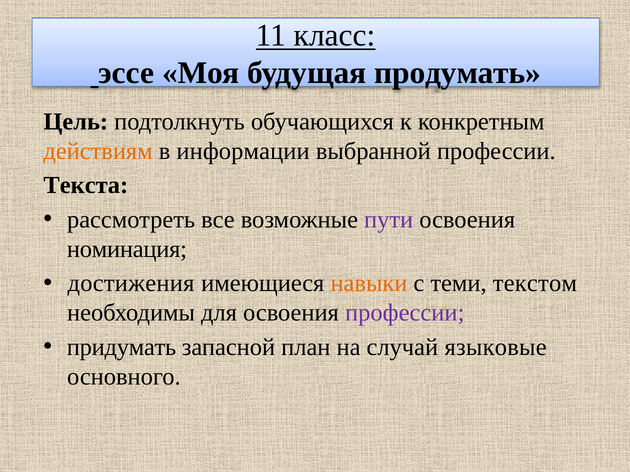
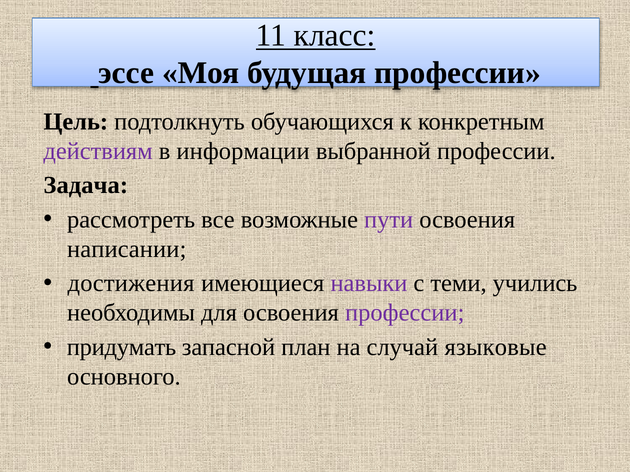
будущая продумать: продумать -> профессии (458, 73)
действиям colour: orange -> purple (98, 151)
Текста: Текста -> Задача (86, 186)
номинация: номинация -> написании (127, 249)
навыки colour: orange -> purple (369, 284)
текстом: текстом -> учились (535, 284)
